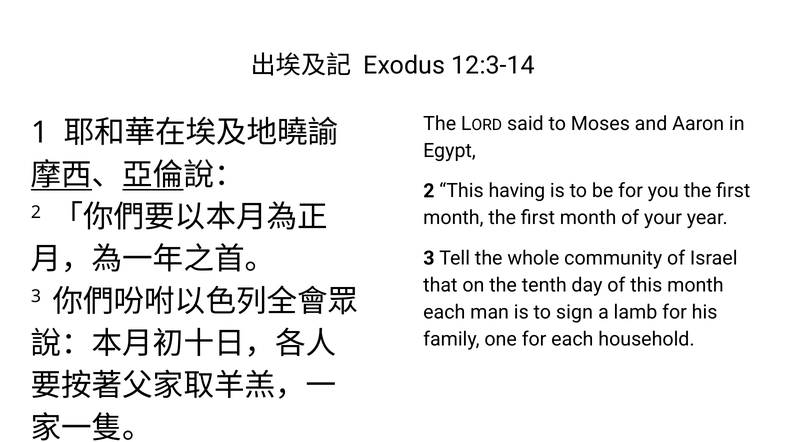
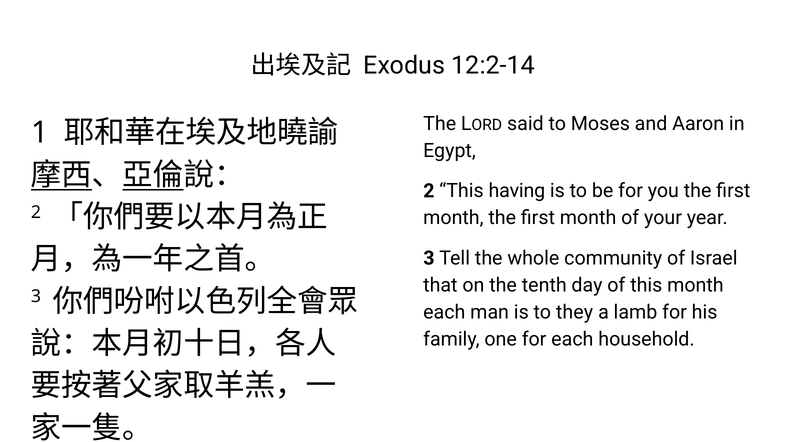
12:3-14: 12:3-14 -> 12:2-14 (493, 66)
sign: sign -> they (575, 312)
